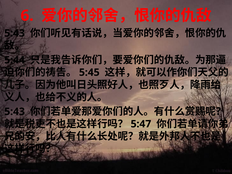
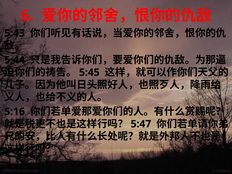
5:43: 5:43 -> 5:16 (15, 112)
